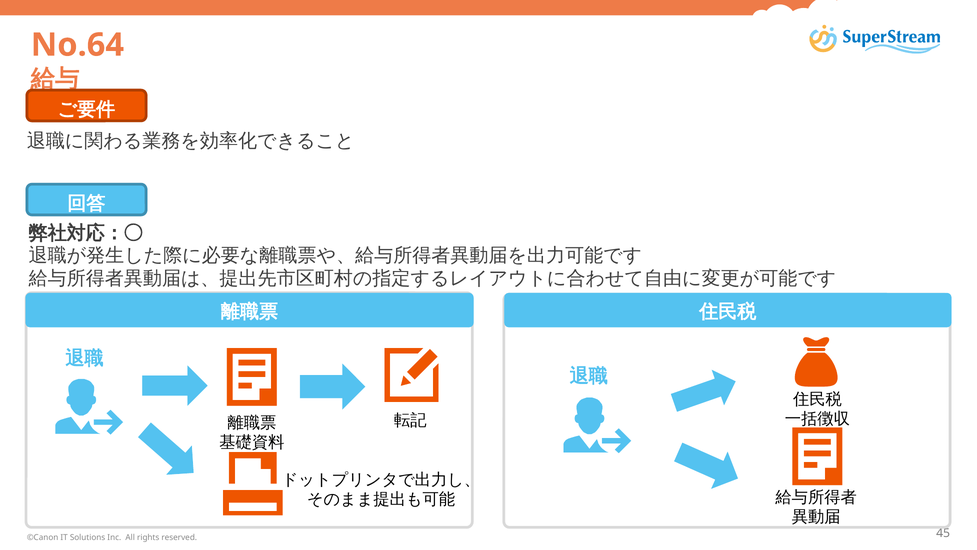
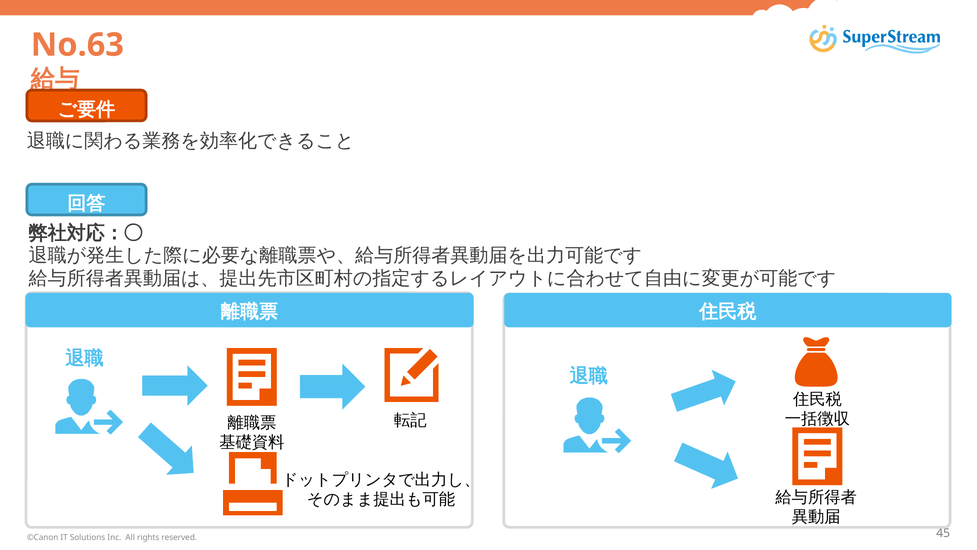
No.64: No.64 -> No.63 (77, 45)
